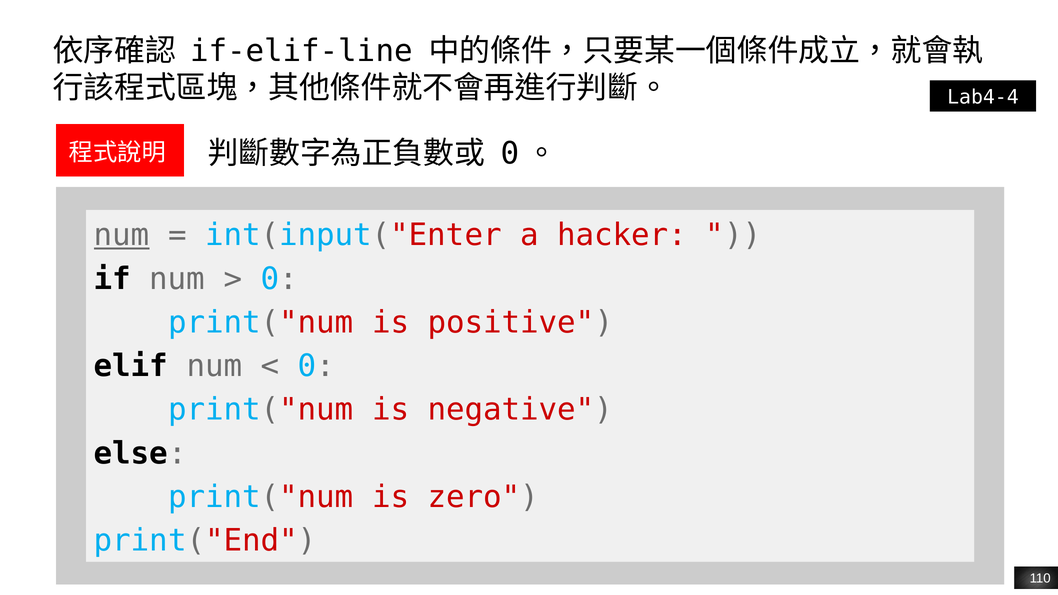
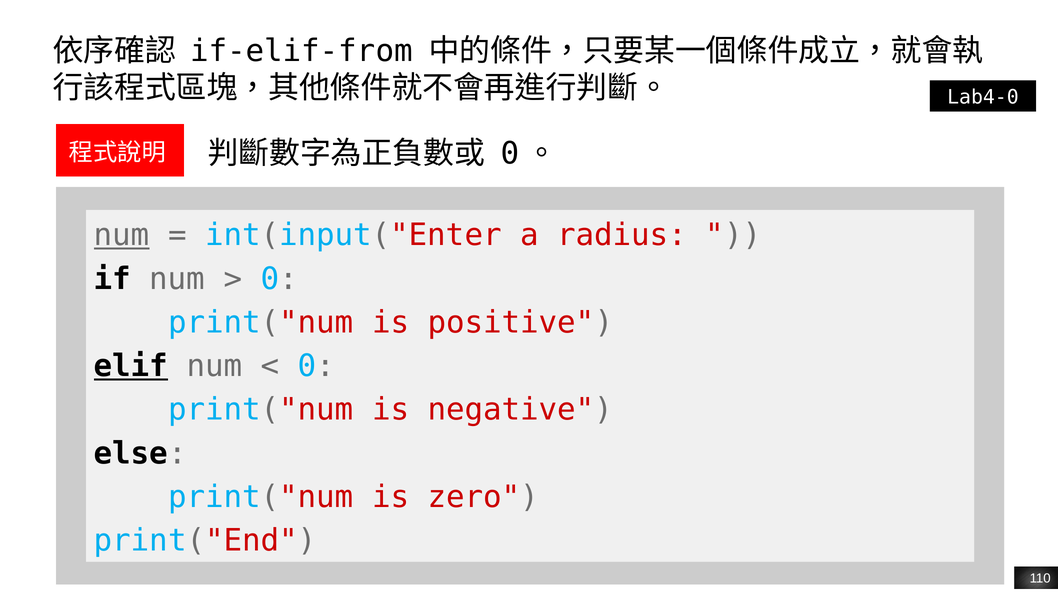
if-elif-line: if-elif-line -> if-elif-from (301, 51)
Lab4-4: Lab4-4 -> Lab4-0 (983, 97)
hacker: hacker -> radius (622, 235)
elif underline: none -> present (131, 366)
